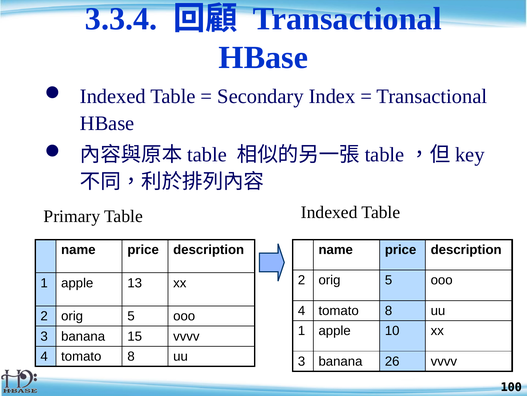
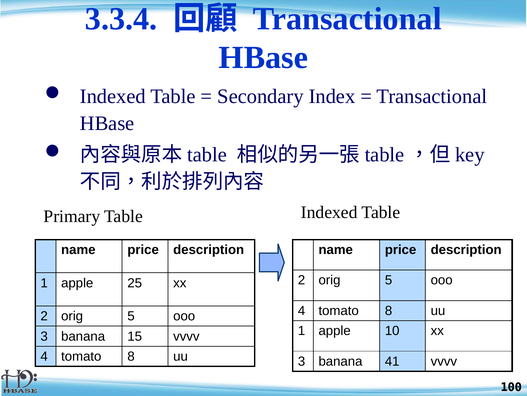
13: 13 -> 25 (135, 283)
26: 26 -> 41 (392, 361)
